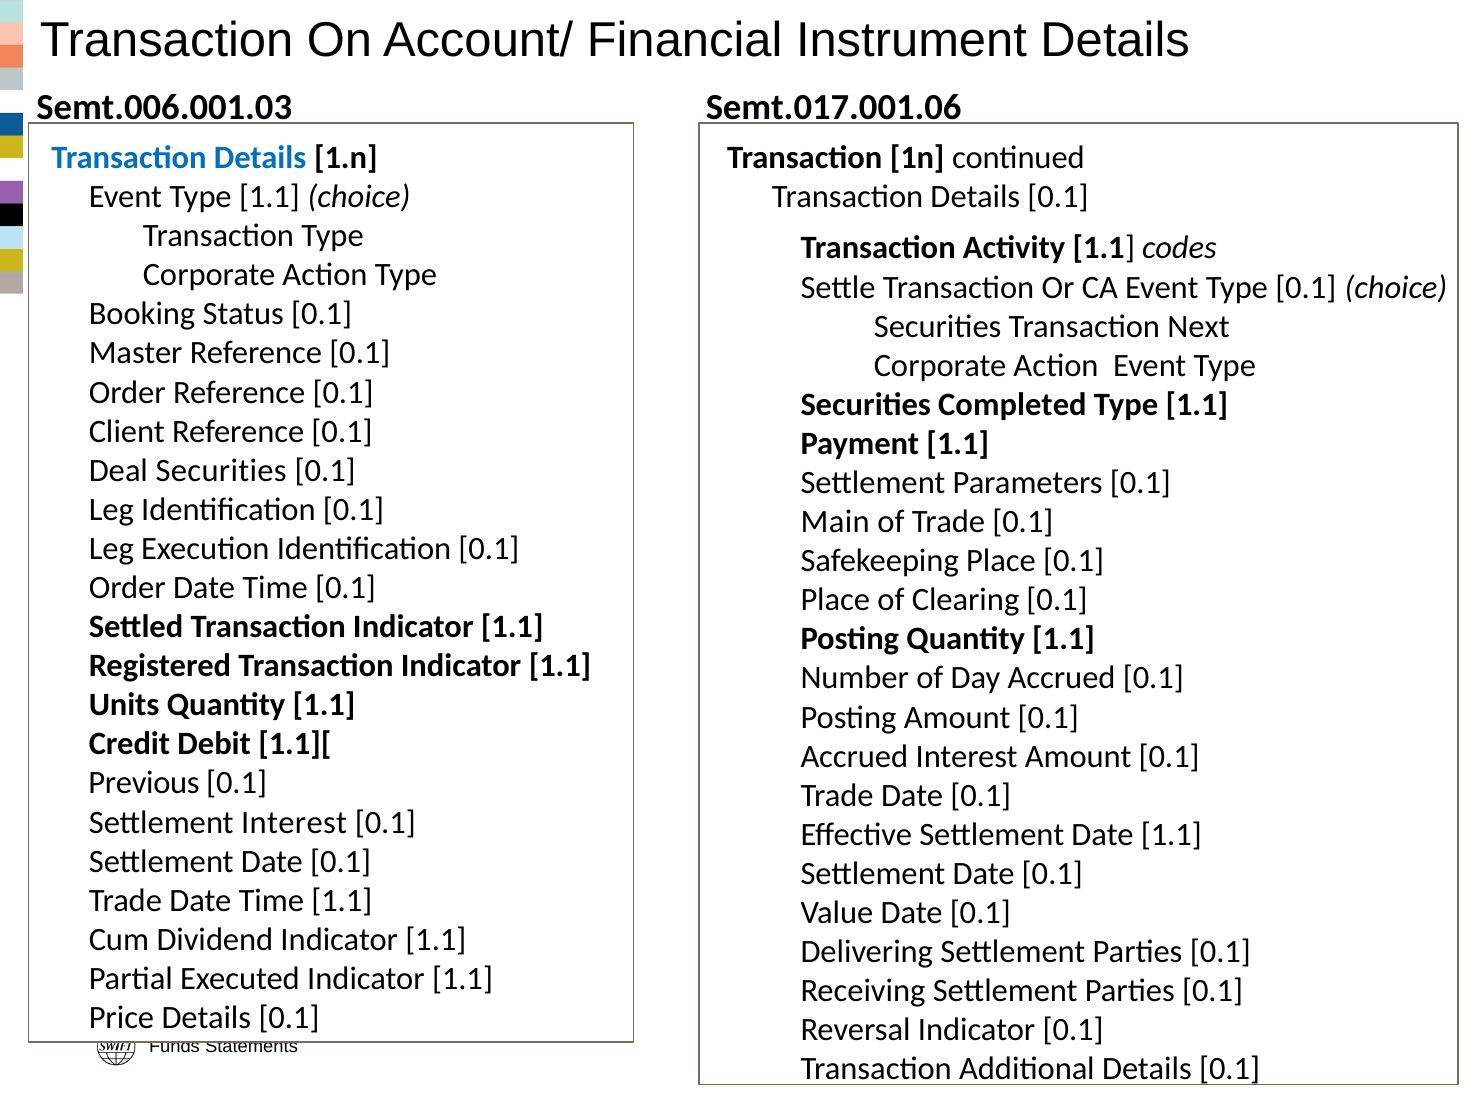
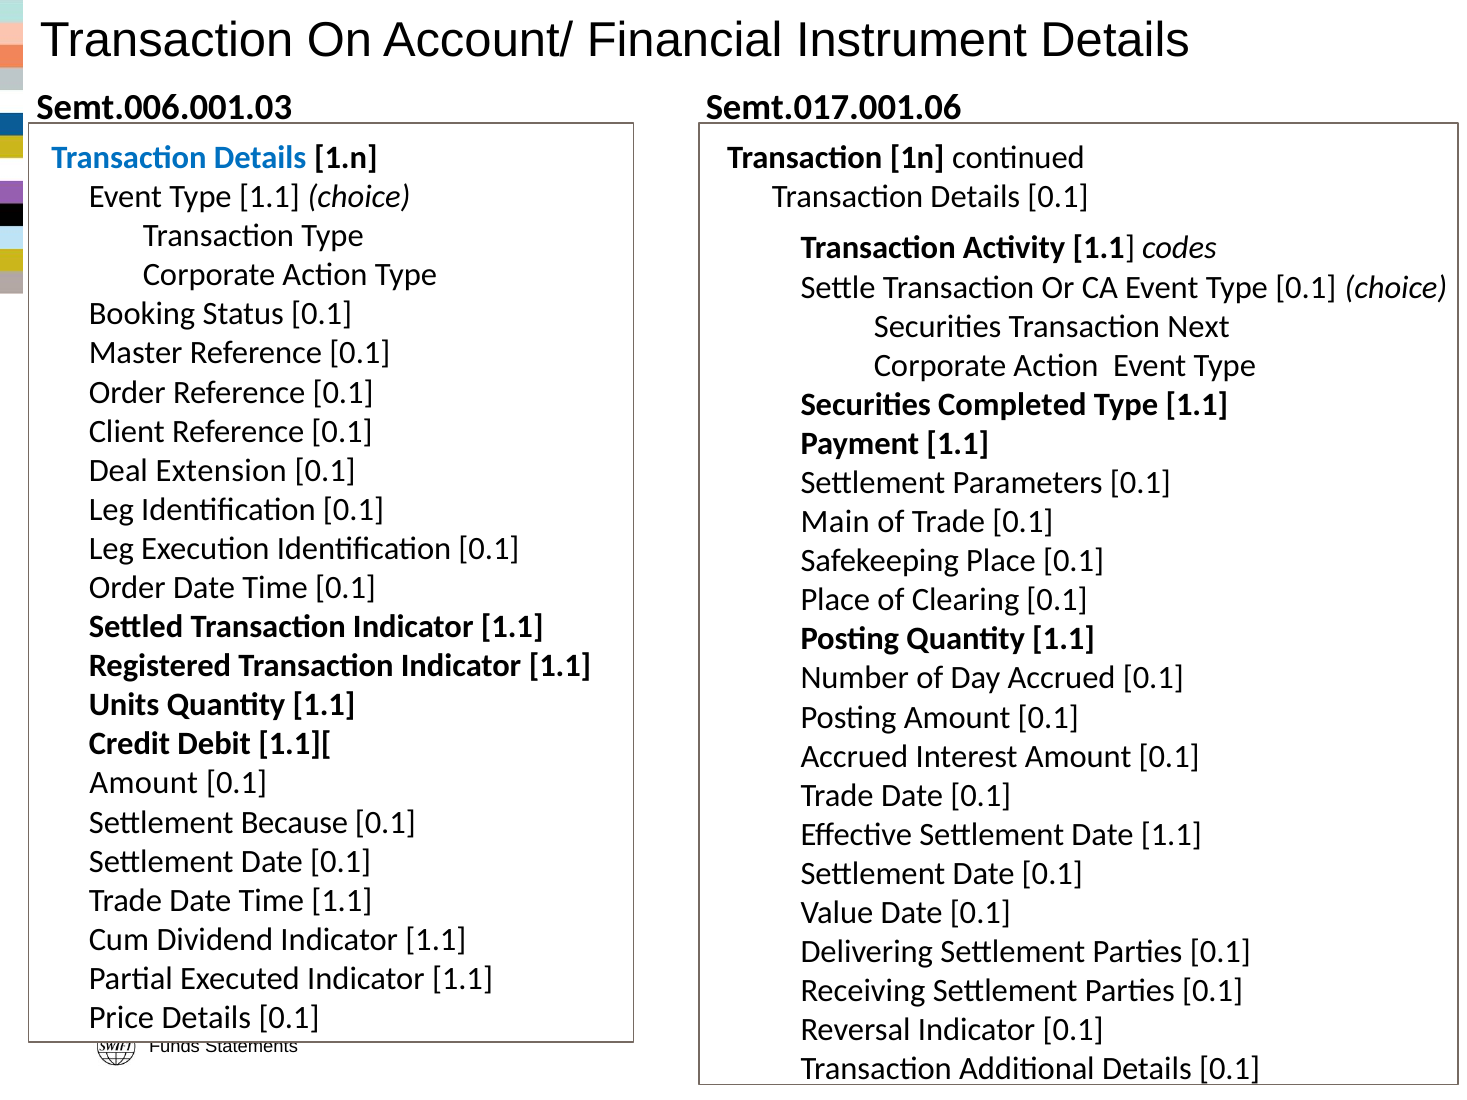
Deal Securities: Securities -> Extension (221, 471)
Previous: Previous -> Amount (144, 783)
Settlement Interest: Interest -> Because (294, 822)
